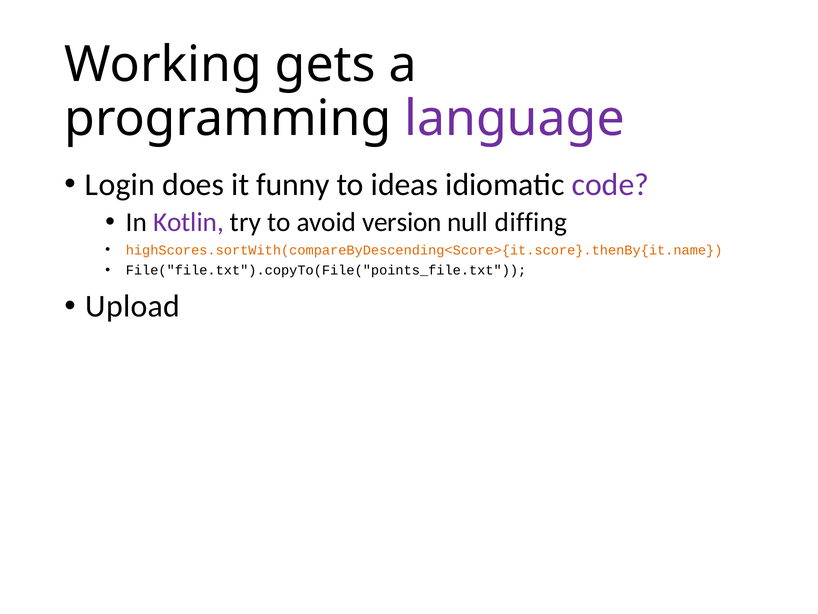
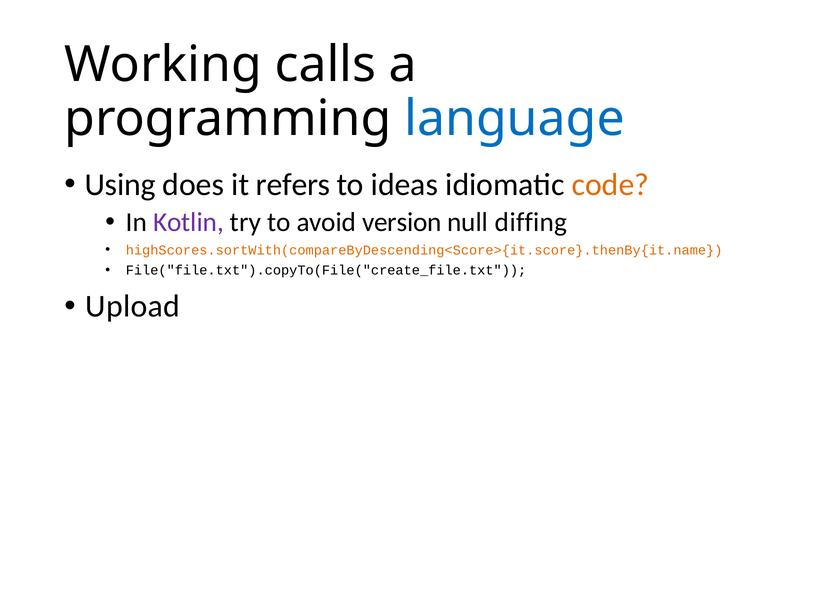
gets: gets -> calls (325, 65)
language colour: purple -> blue (515, 119)
Login: Login -> Using (120, 184)
funny: funny -> refers (293, 184)
code colour: purple -> orange (610, 184)
File("file.txt").copyTo(File("points_file.txt: File("file.txt").copyTo(File("points_file.txt -> File("file.txt").copyTo(File("create_file.txt (326, 270)
